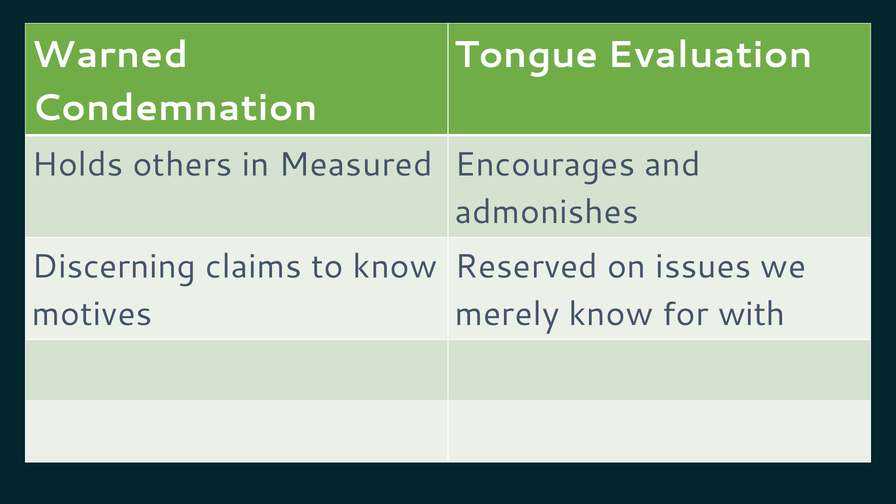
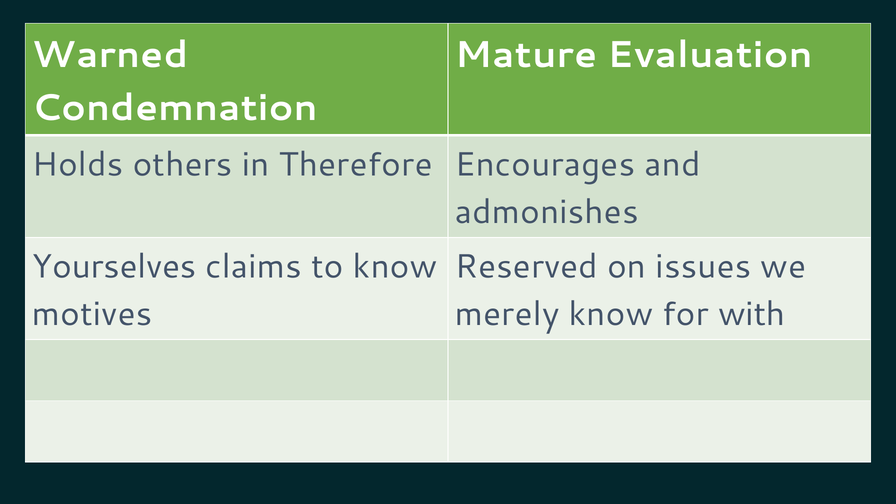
Tongue: Tongue -> Mature (526, 55)
Measured: Measured -> Therefore (356, 164)
Discerning: Discerning -> Yourselves (114, 266)
